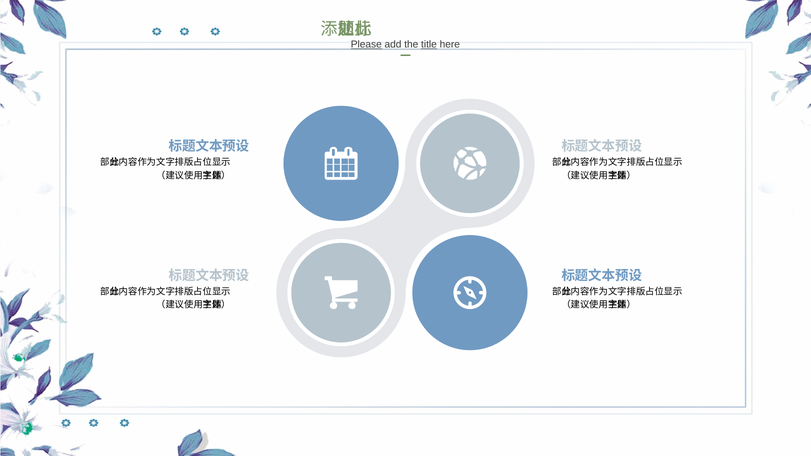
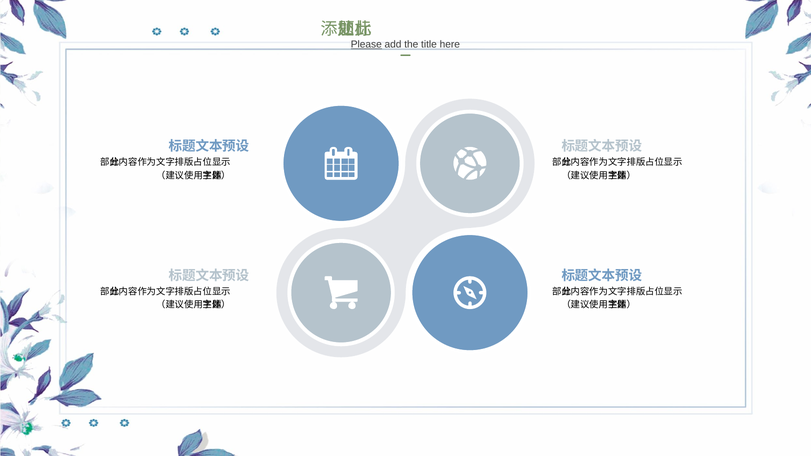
title underline: present -> none (429, 45)
